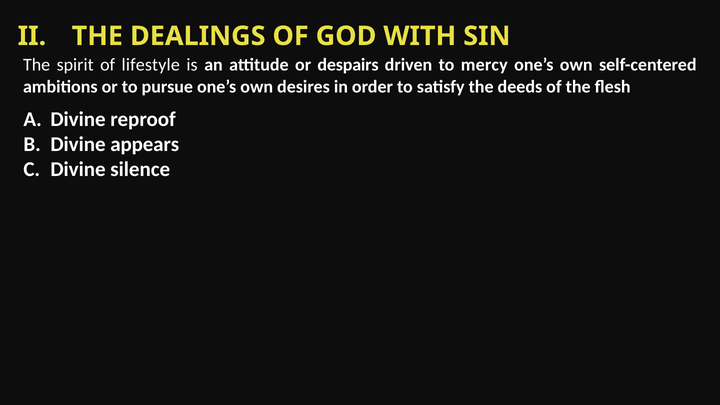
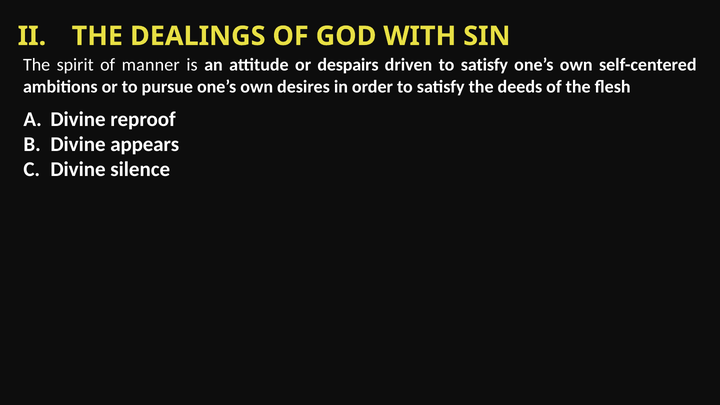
lifestyle: lifestyle -> manner (151, 65)
driven to mercy: mercy -> satisfy (484, 65)
